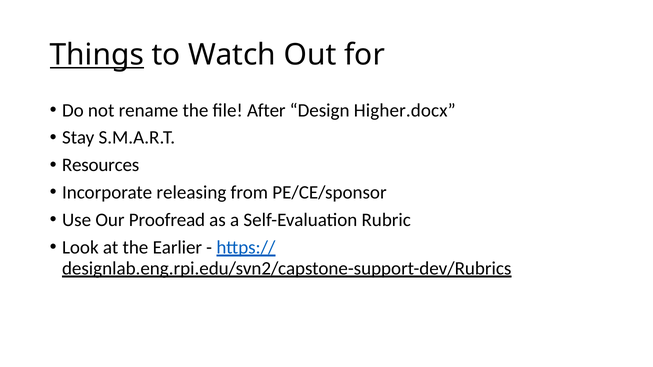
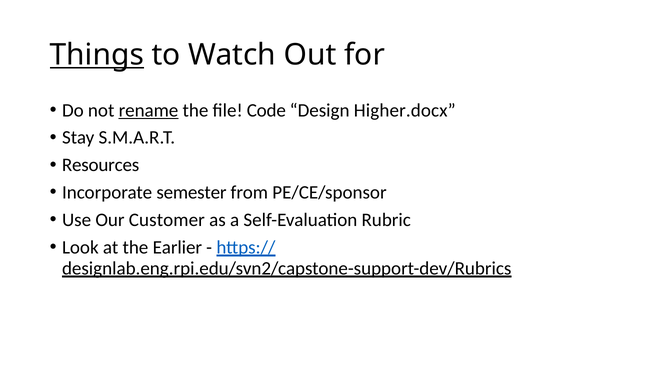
rename underline: none -> present (148, 110)
After: After -> Code (266, 110)
releasing: releasing -> semester (191, 193)
Proofread: Proofread -> Customer (167, 220)
